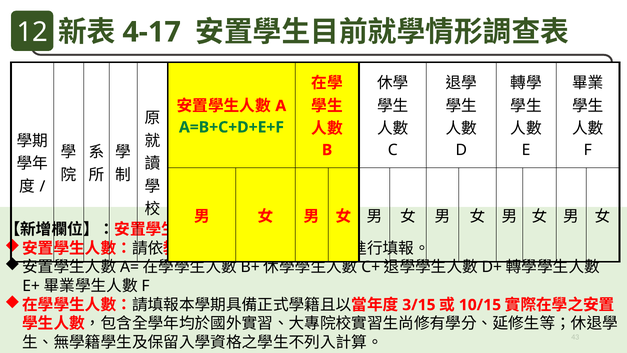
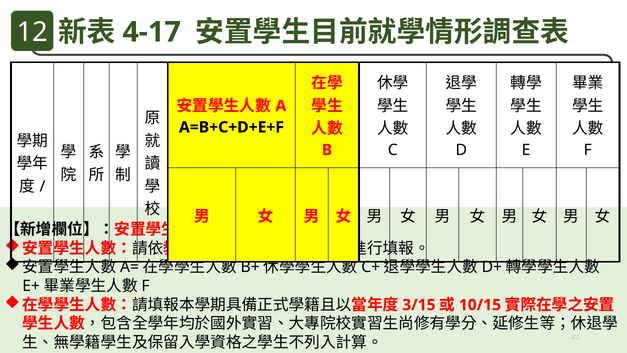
A=B+C+D+E+F colour: green -> black (231, 127)
